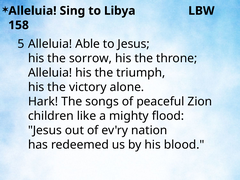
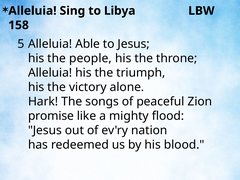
sorrow: sorrow -> people (90, 58)
children: children -> promise (51, 116)
